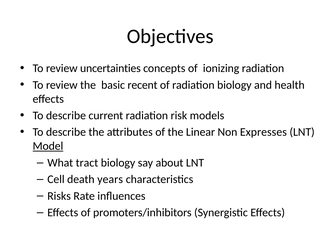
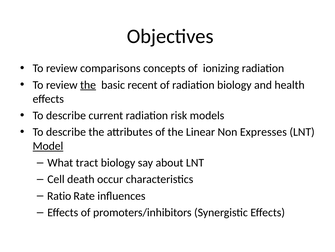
uncertainties: uncertainties -> comparisons (110, 68)
the underline: none -> present (88, 85)
years: years -> occur (110, 179)
Risks: Risks -> Ratio (59, 195)
